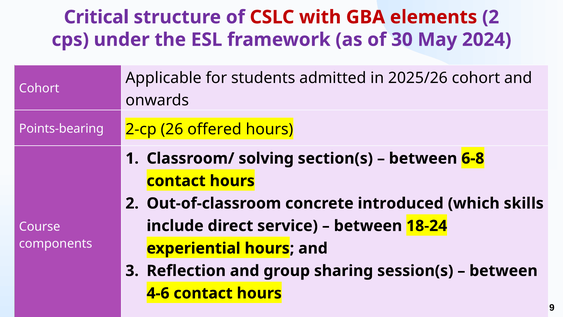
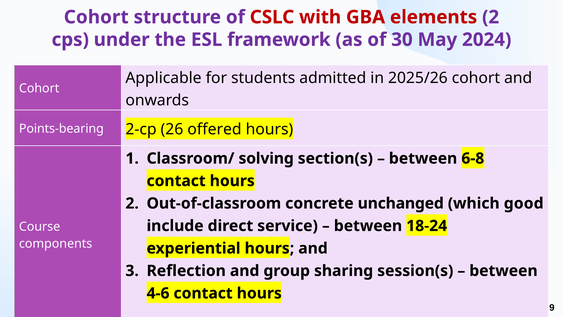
Critical: Critical -> Cohort (96, 17)
introduced: introduced -> unchanged (401, 203)
skills: skills -> good (524, 203)
